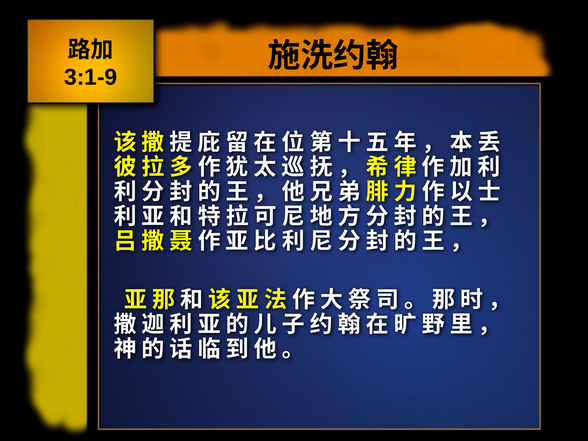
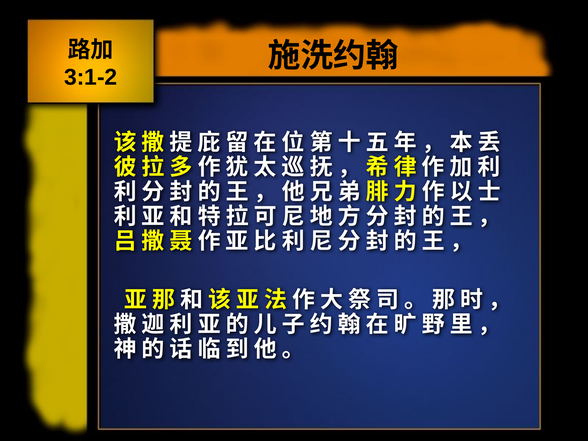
3:1-9: 3:1-9 -> 3:1-2 (91, 77)
